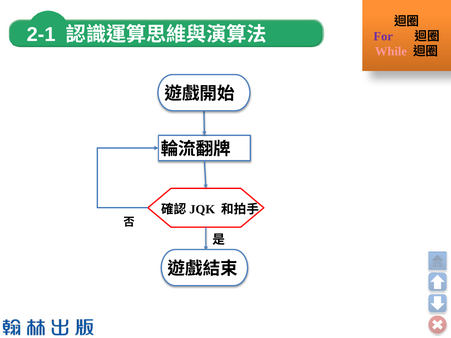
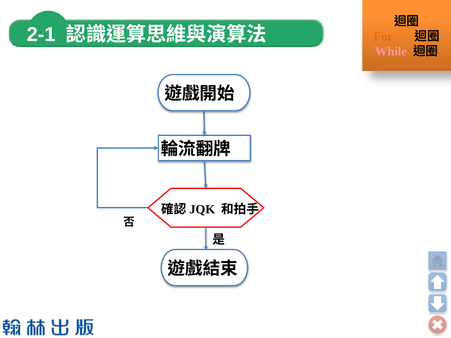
For colour: purple -> orange (383, 36)
